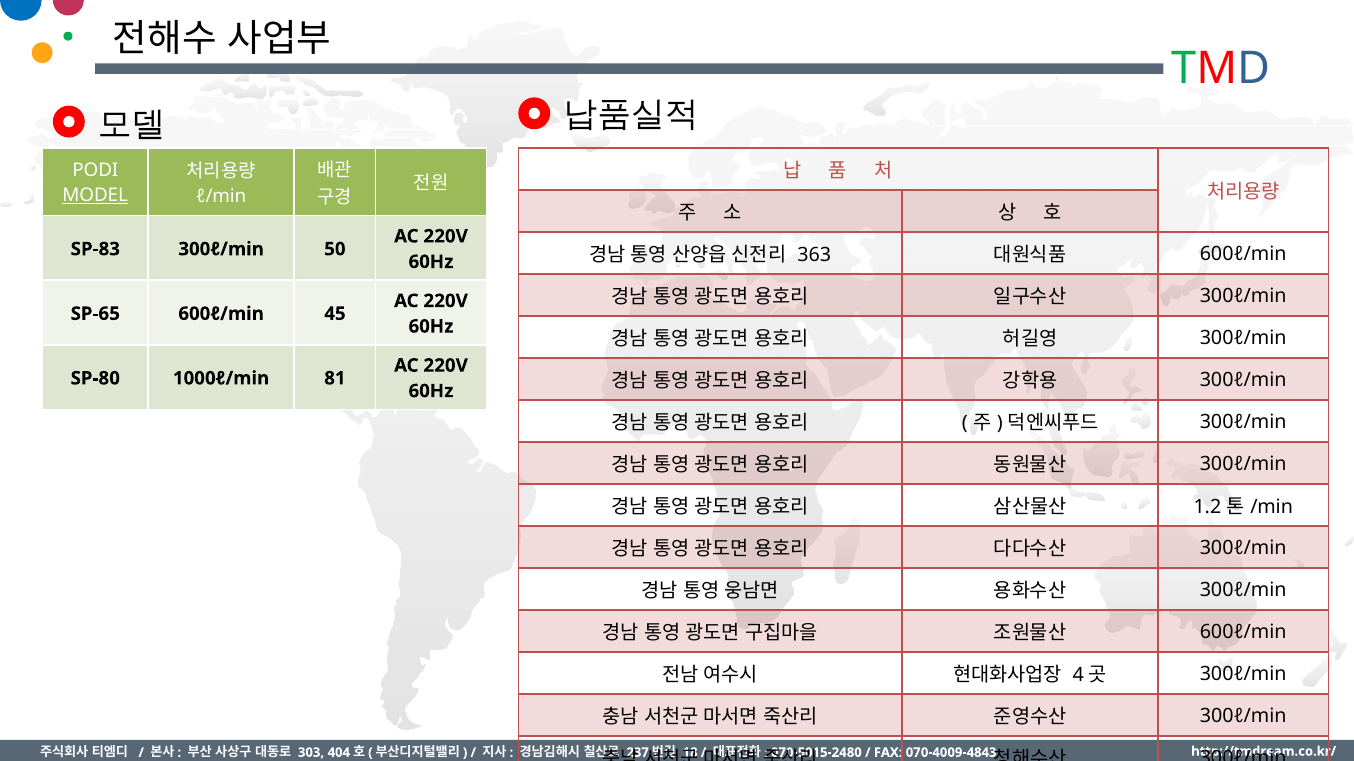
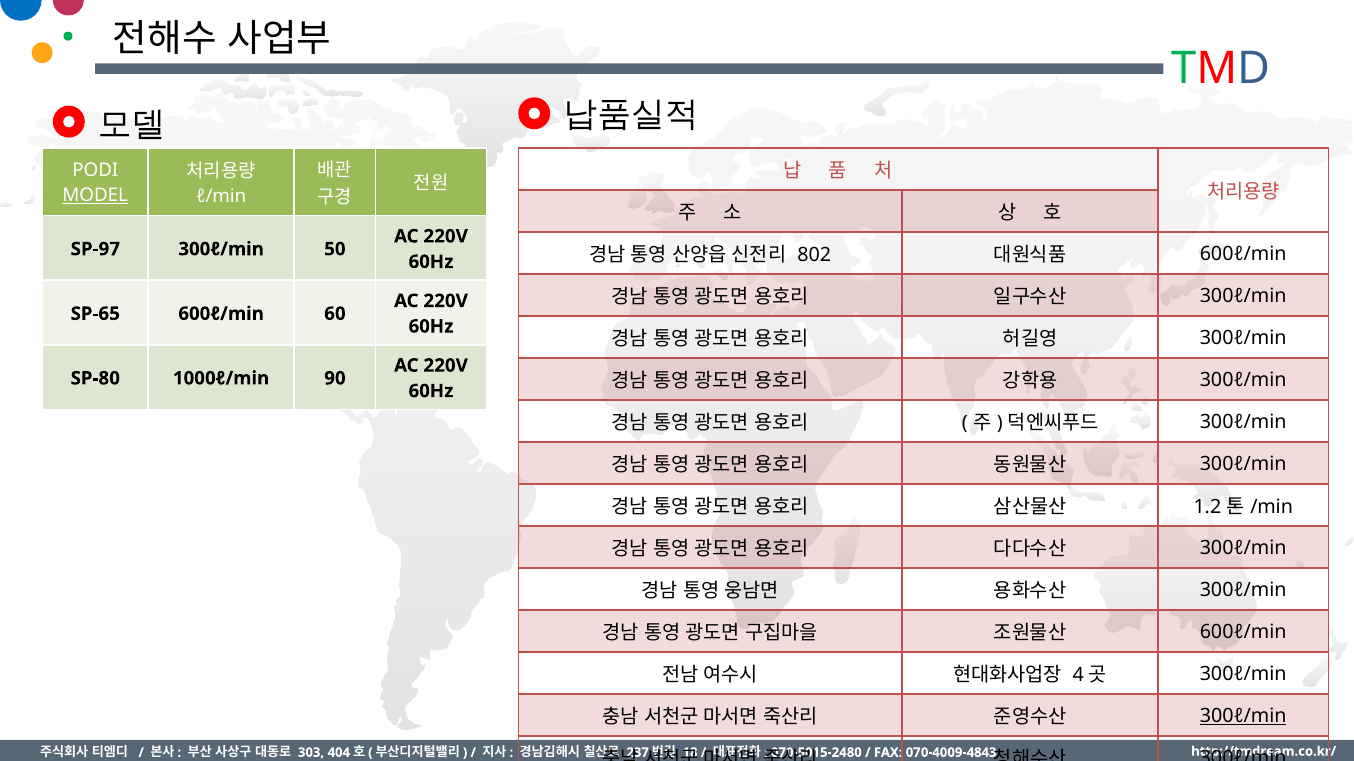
SP-83: SP-83 -> SP-97 (95, 249)
363: 363 -> 802 (814, 255)
45: 45 -> 60 (335, 314)
81: 81 -> 90 (335, 379)
300ℓ/min underline: none -> present (1243, 717)
